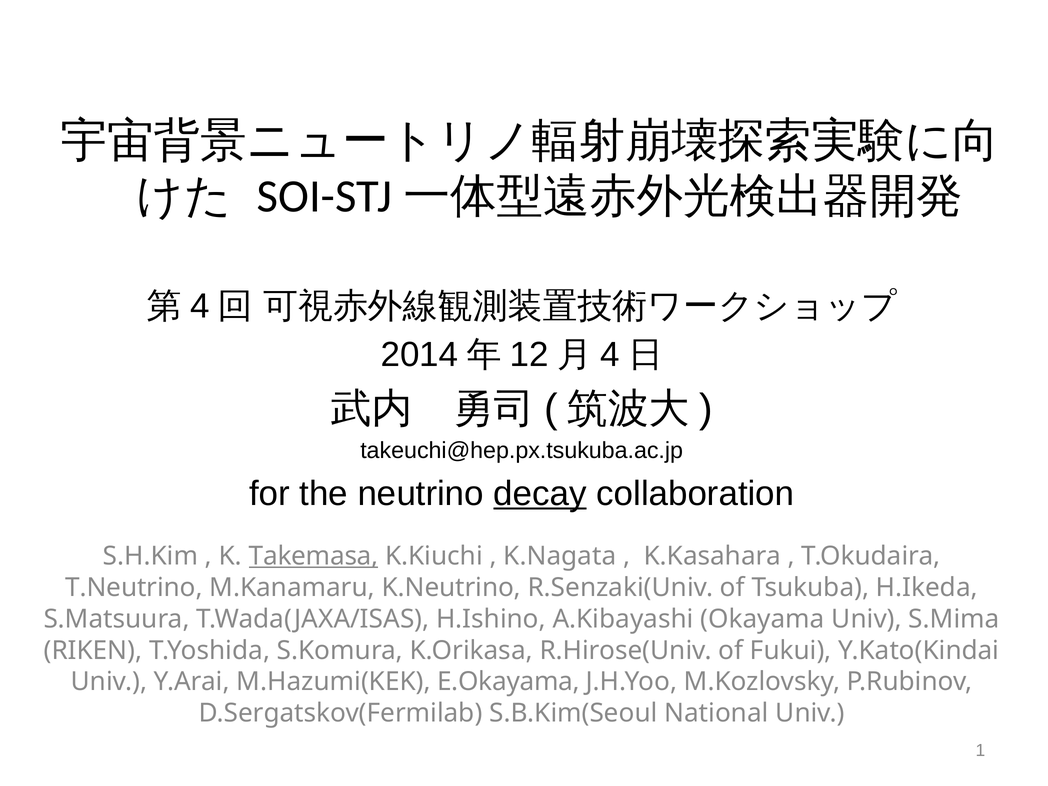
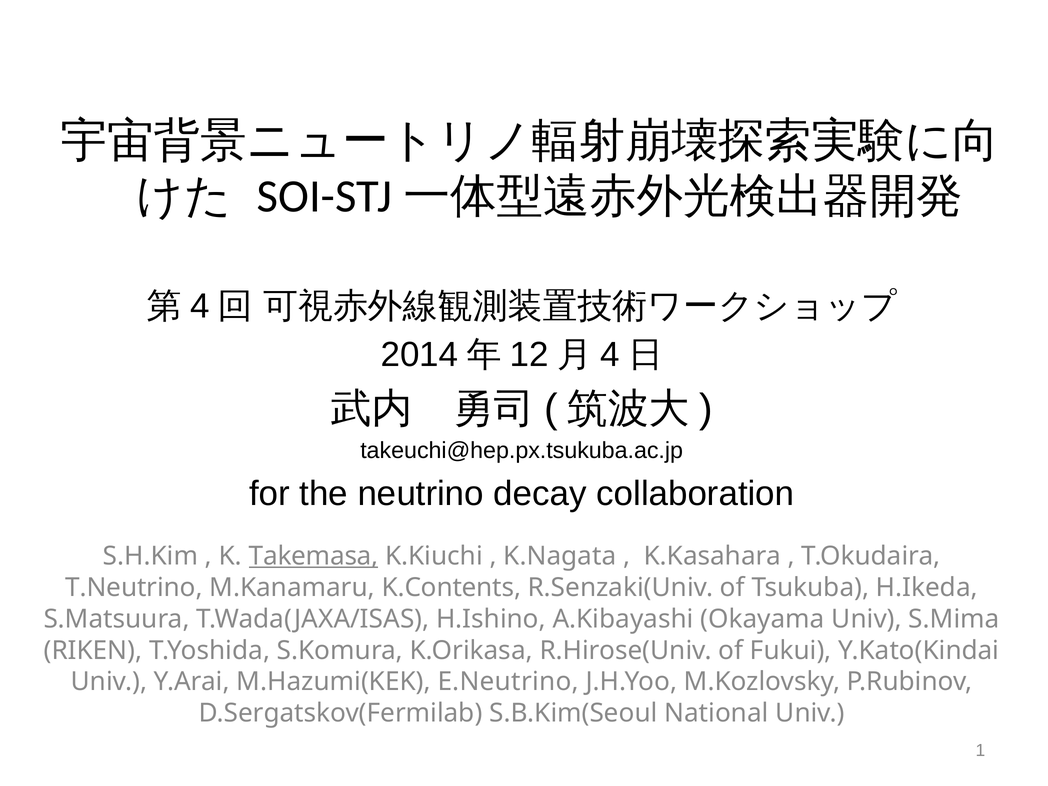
decay underline: present -> none (540, 494)
K.Neutrino: K.Neutrino -> K.Contents (451, 588)
E.Okayama: E.Okayama -> E.Neutrino (508, 682)
